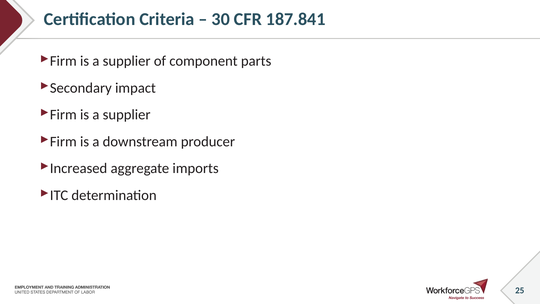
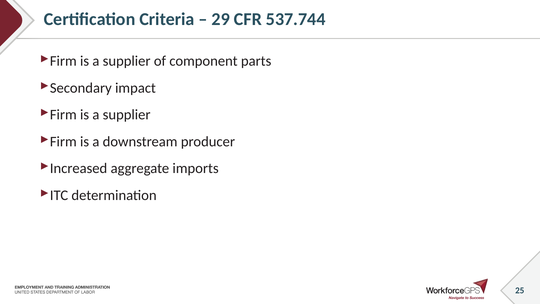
30: 30 -> 29 (221, 19)
187.841: 187.841 -> 537.744 (296, 19)
